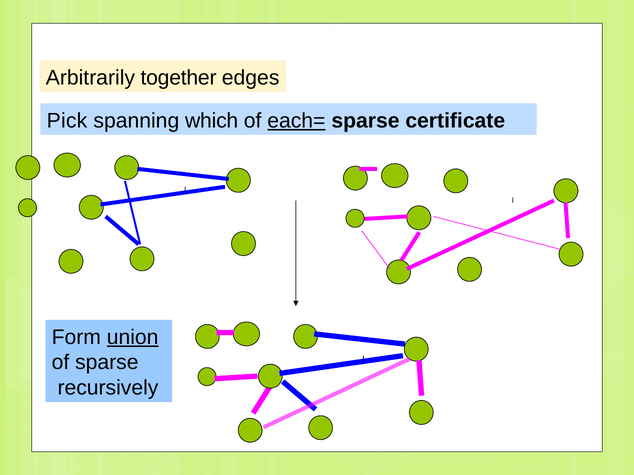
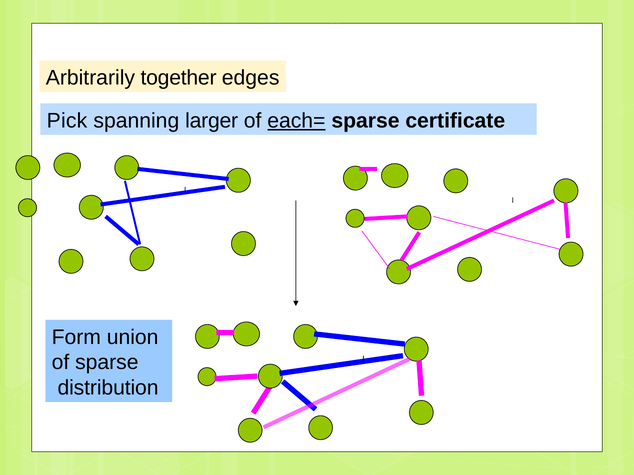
which: which -> larger (212, 121)
union underline: present -> none (133, 337)
recursively: recursively -> distribution (108, 388)
